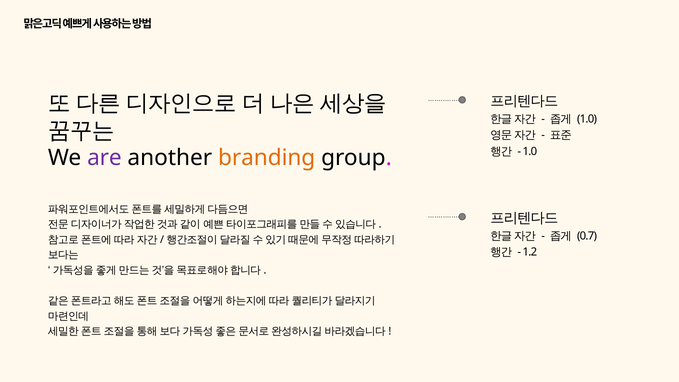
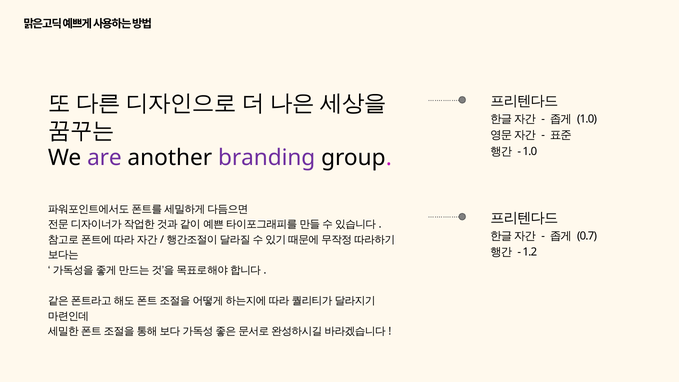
branding colour: orange -> purple (267, 158)
